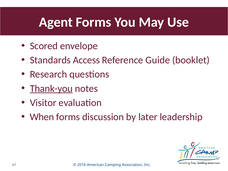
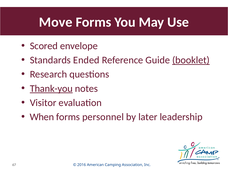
Agent: Agent -> Move (56, 22)
Access: Access -> Ended (86, 60)
booklet underline: none -> present (191, 60)
discussion: discussion -> personnel (103, 117)
